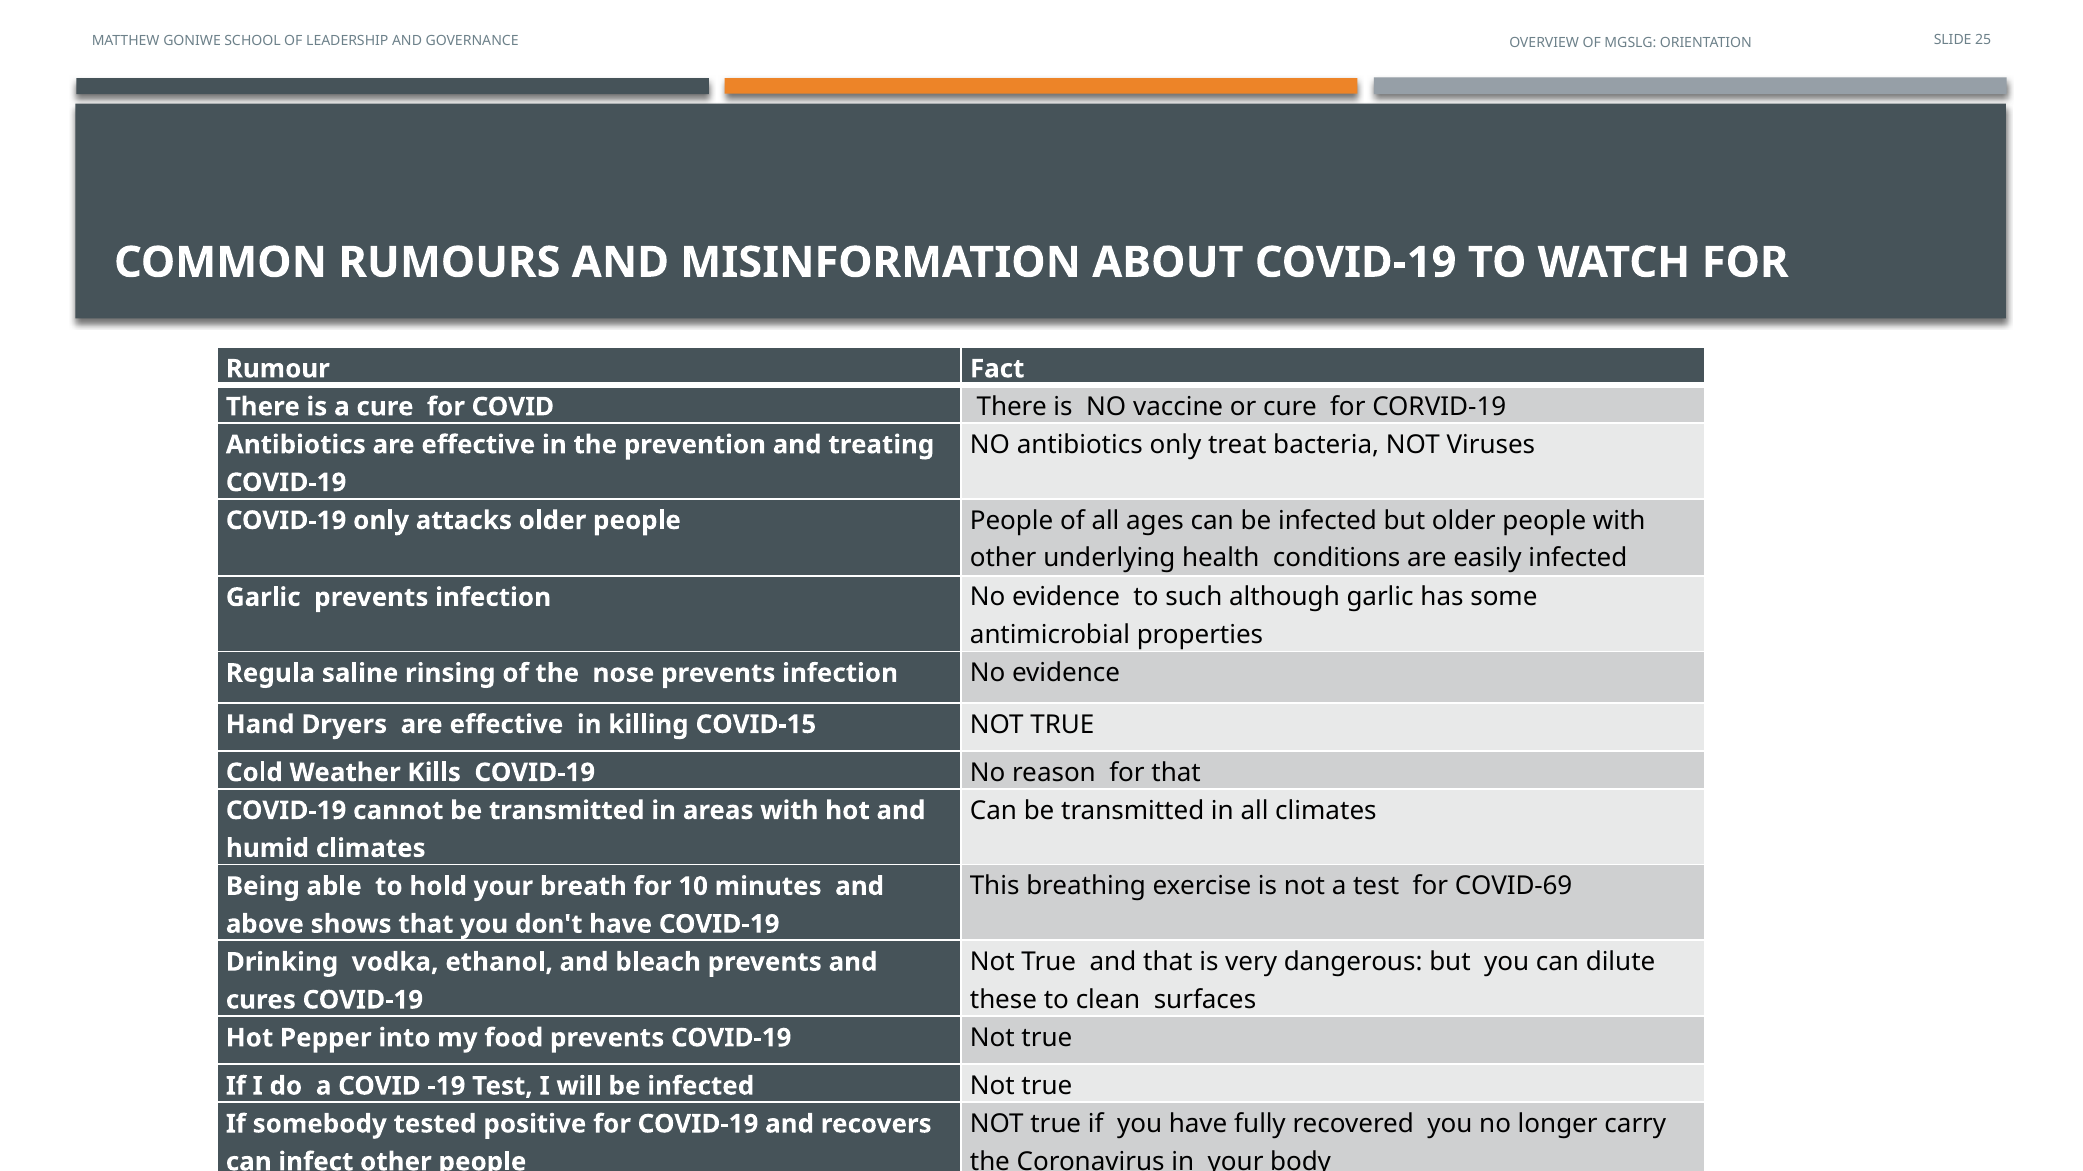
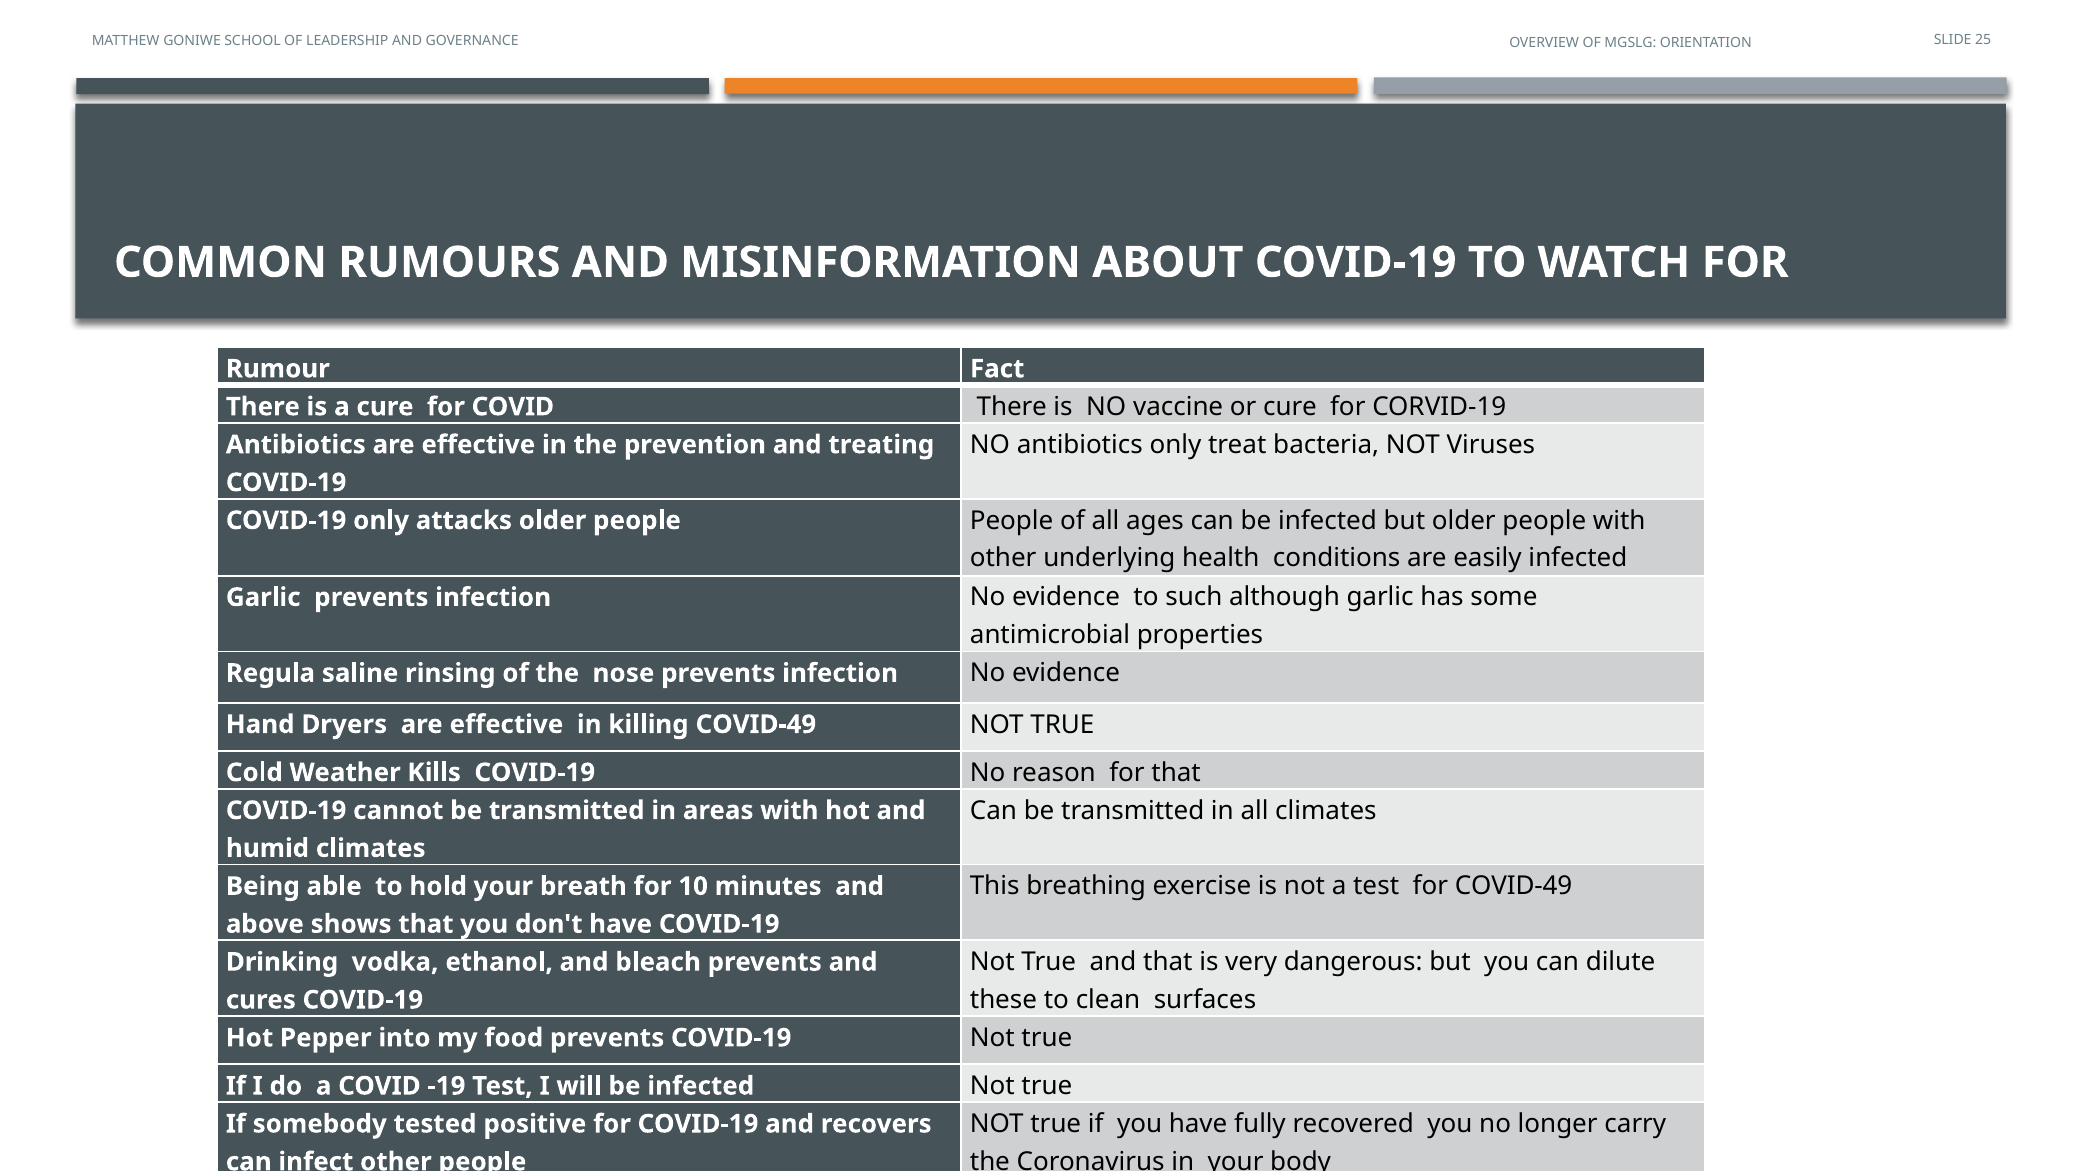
killing COVID-15: COVID-15 -> COVID-49 (756, 725)
for COVID-69: COVID-69 -> COVID-49 (1514, 887)
